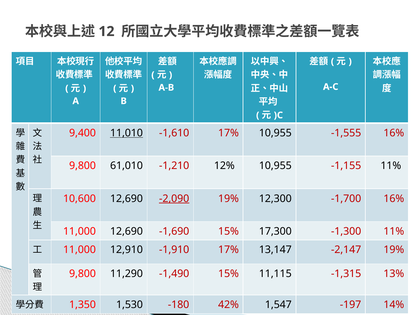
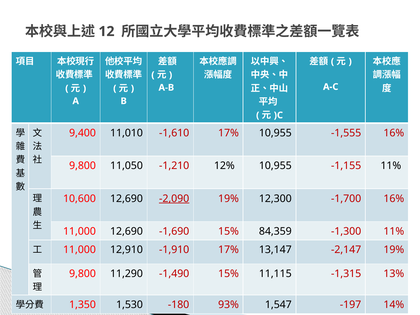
11,010 underline: present -> none (127, 133)
61,010: 61,010 -> 11,050 (127, 166)
17,300: 17,300 -> 84,359 (275, 231)
42%: 42% -> 93% (228, 305)
